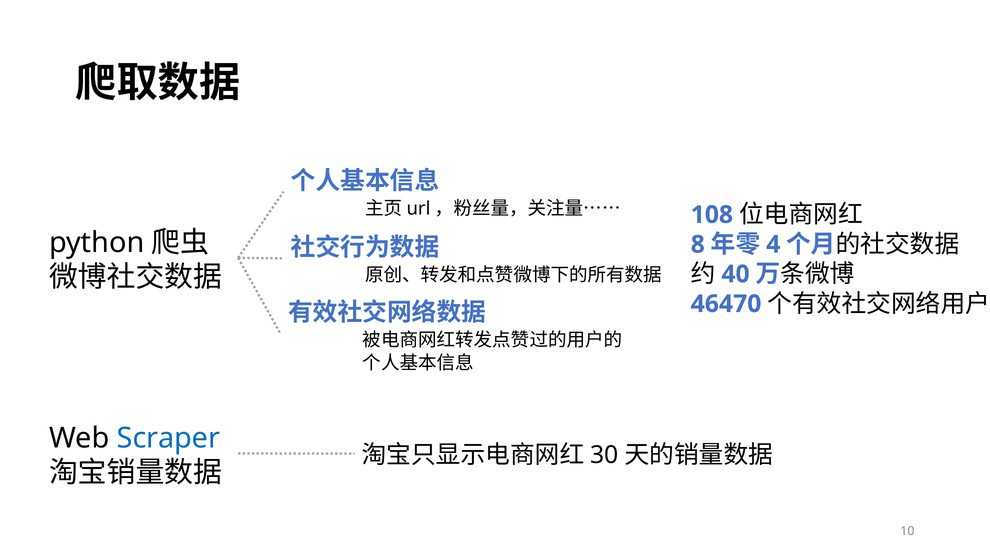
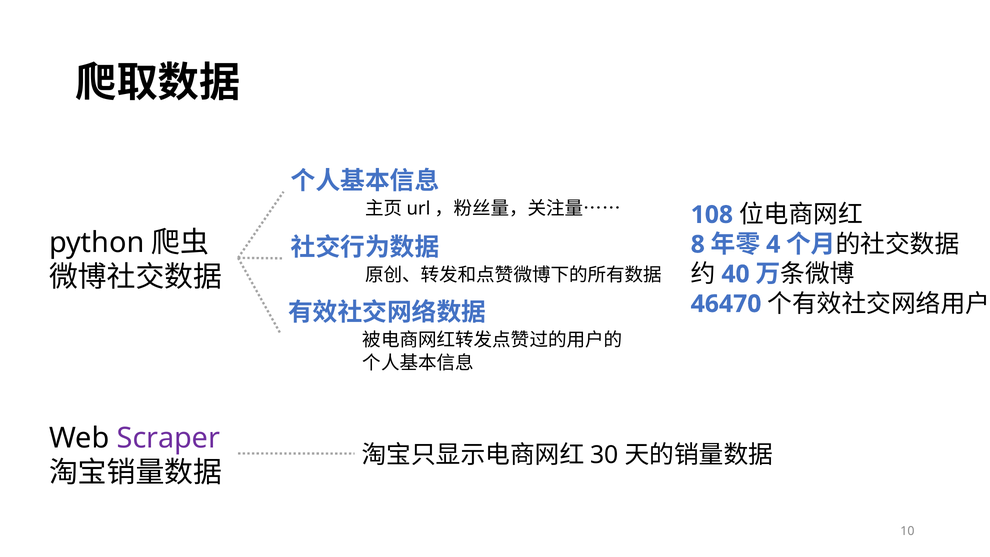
Scraper colour: blue -> purple (168, 438)
